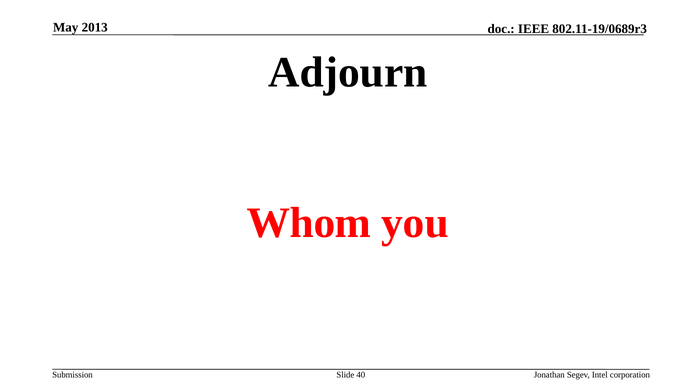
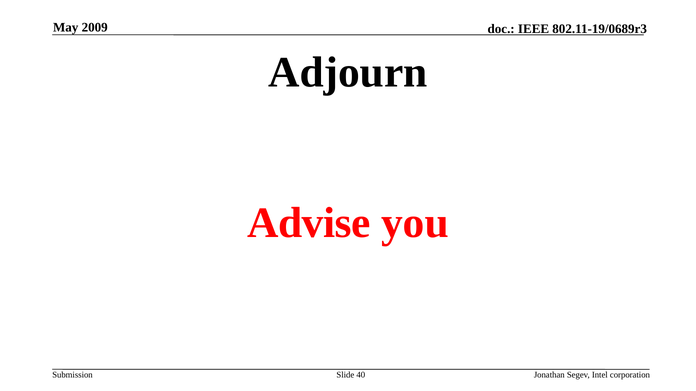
2013: 2013 -> 2009 (95, 28)
Whom: Whom -> Advise (309, 223)
